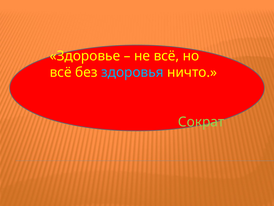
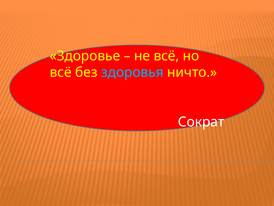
Сократ colour: light green -> white (201, 122)
